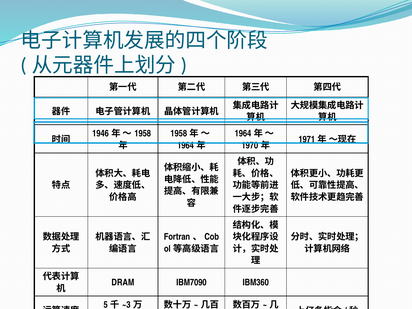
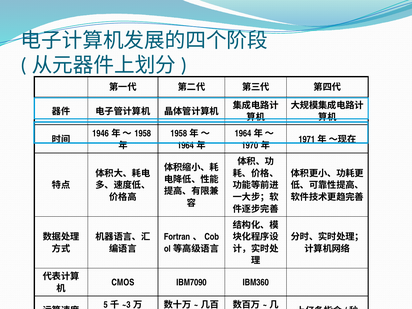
DRAM: DRAM -> CMOS (123, 283)
